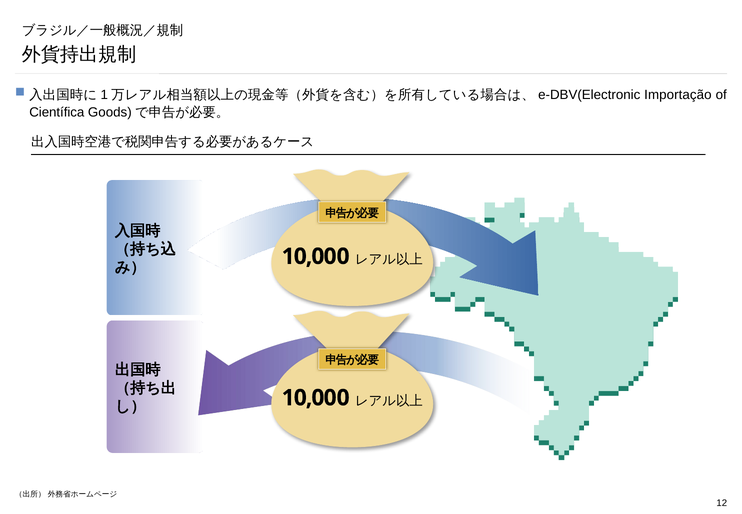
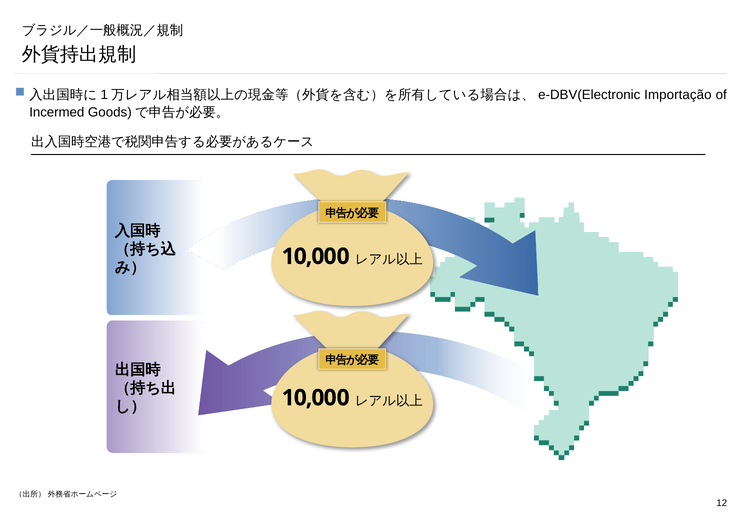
Científica: Científica -> Incermed (57, 112)
